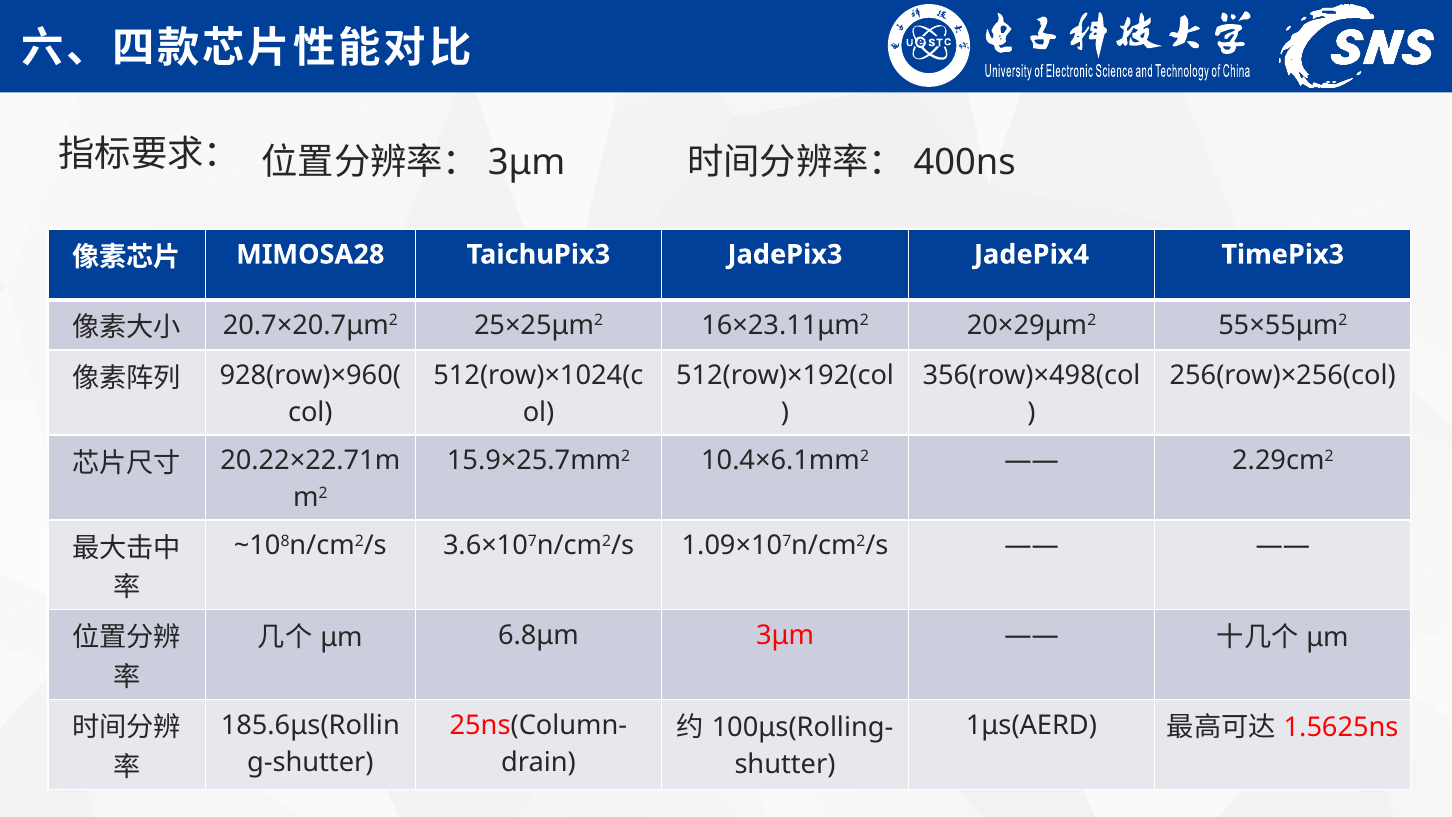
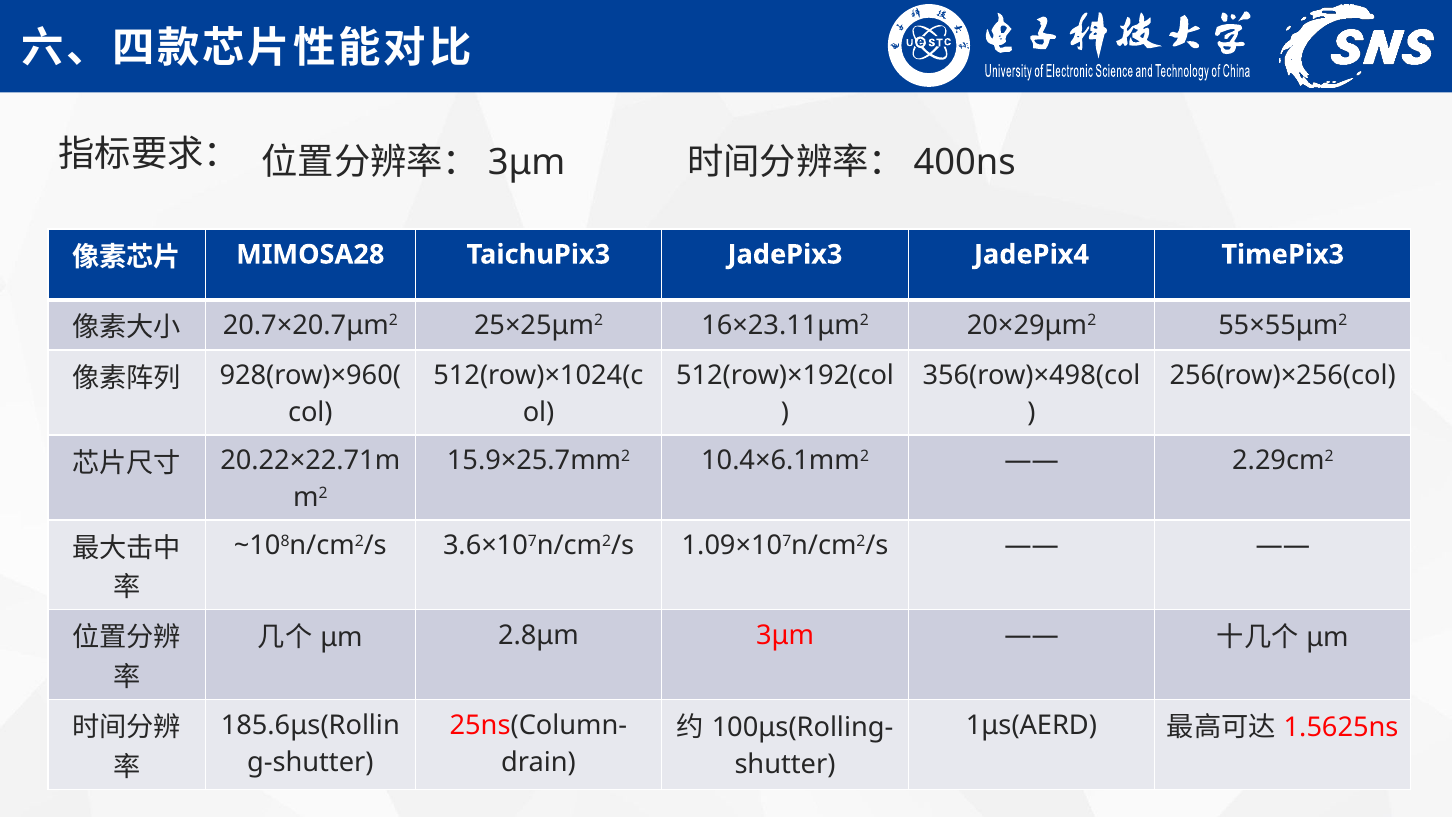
6.8μm: 6.8μm -> 2.8μm (539, 635)
